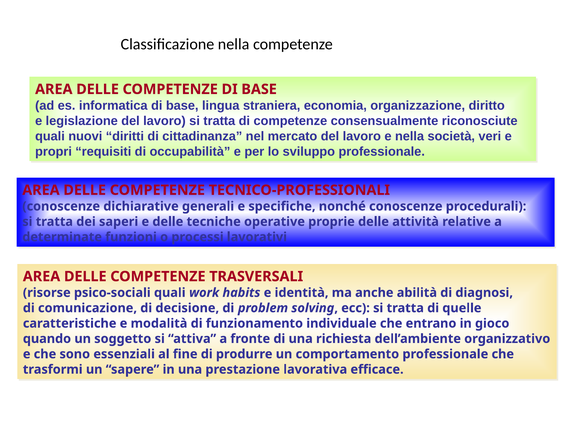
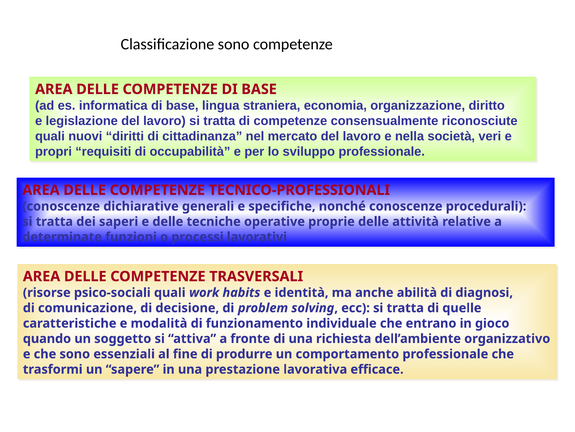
Classificazione nella: nella -> sono (234, 44)
